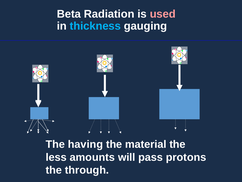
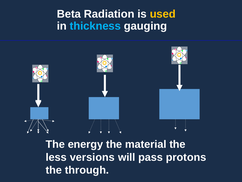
used colour: pink -> yellow (163, 14)
having: having -> energy (85, 144)
amounts: amounts -> versions (92, 157)
